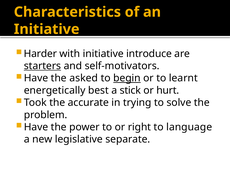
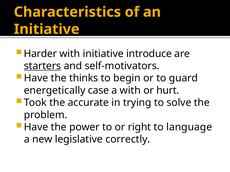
asked: asked -> thinks (84, 78)
begin underline: present -> none (127, 78)
learnt: learnt -> guard (183, 78)
best: best -> case (98, 91)
a stick: stick -> with (130, 91)
separate: separate -> correctly (128, 140)
